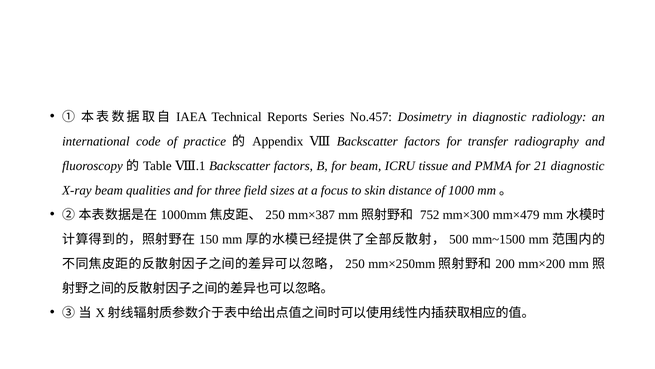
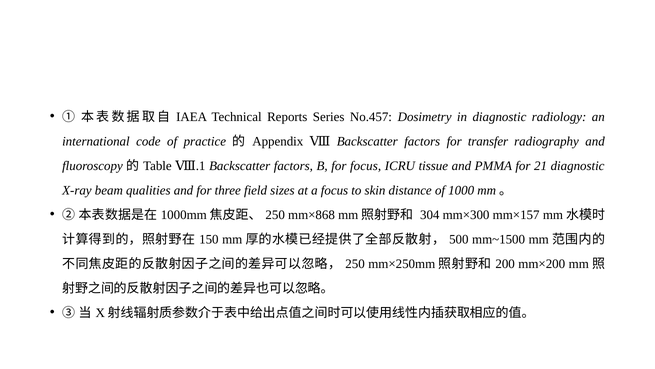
for beam: beam -> focus (366, 166)
mm×387: mm×387 -> mm×868 (311, 215)
752: 752 -> 304 (430, 215)
mm×479: mm×479 -> mm×157 (516, 215)
